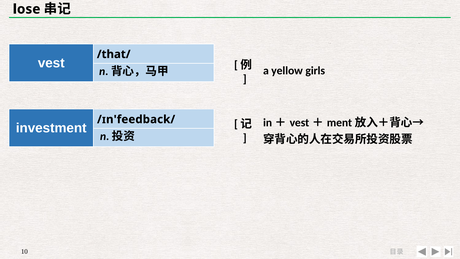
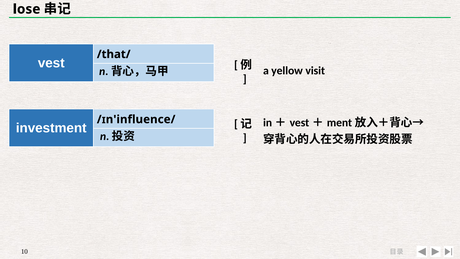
girls: girls -> visit (315, 71)
/ɪn'feedback/: /ɪn'feedback/ -> /ɪn'influence/ (136, 119)
